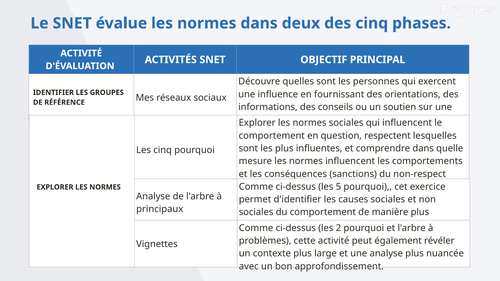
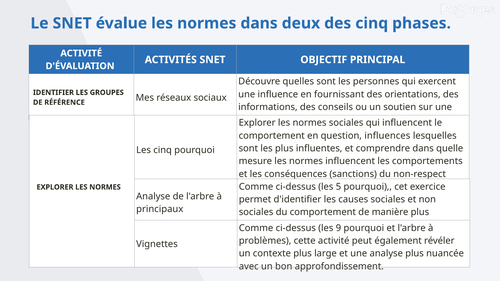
respectent: respectent -> influences (387, 136)
2: 2 -> 9 (338, 228)
